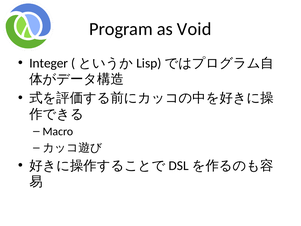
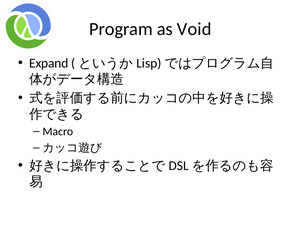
Integer: Integer -> Expand (49, 63)
